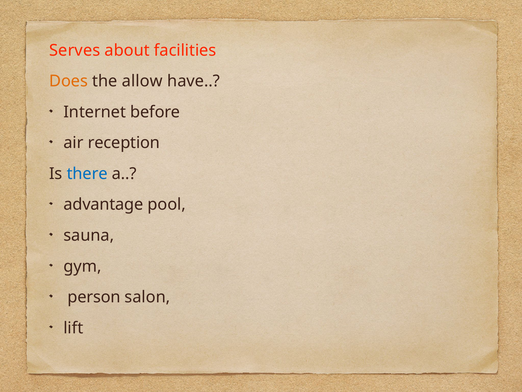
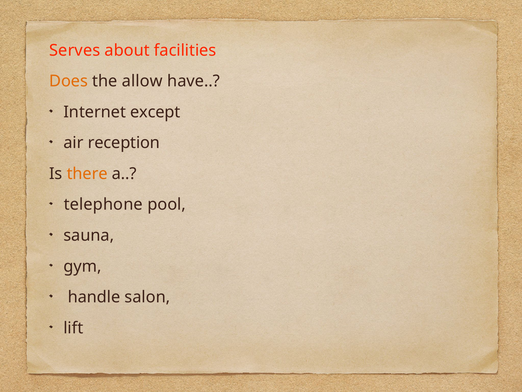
before: before -> except (155, 112)
there colour: blue -> orange (87, 174)
advantage: advantage -> telephone (103, 204)
person: person -> handle (94, 297)
